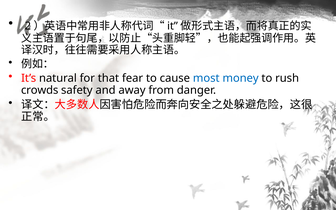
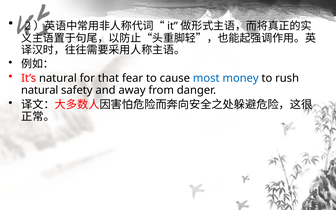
crowds: crowds -> natural (40, 90)
